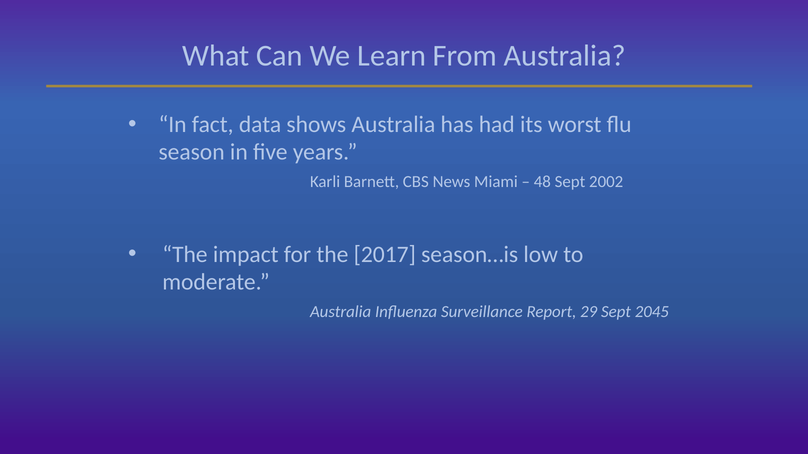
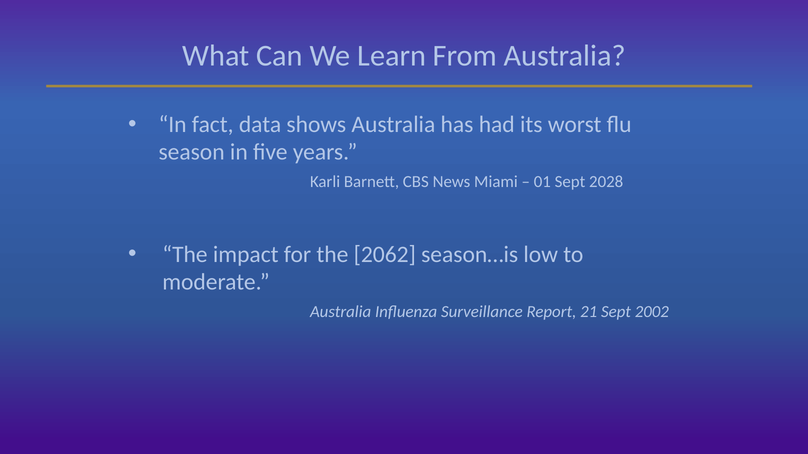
48: 48 -> 01 (542, 182)
2002: 2002 -> 2028 (606, 182)
2017: 2017 -> 2062 (385, 255)
29: 29 -> 21 (589, 312)
2045: 2045 -> 2002 (652, 312)
